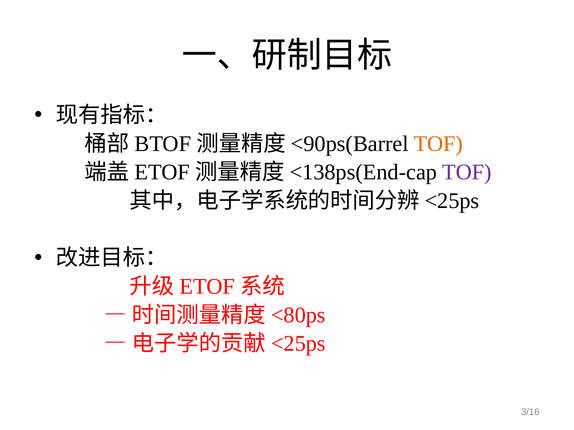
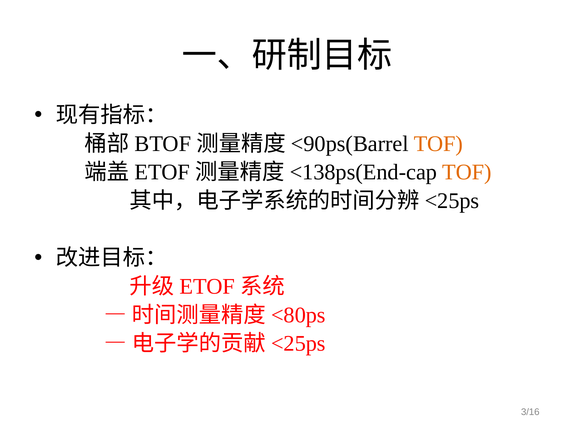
TOF colour: purple -> orange (467, 172)
